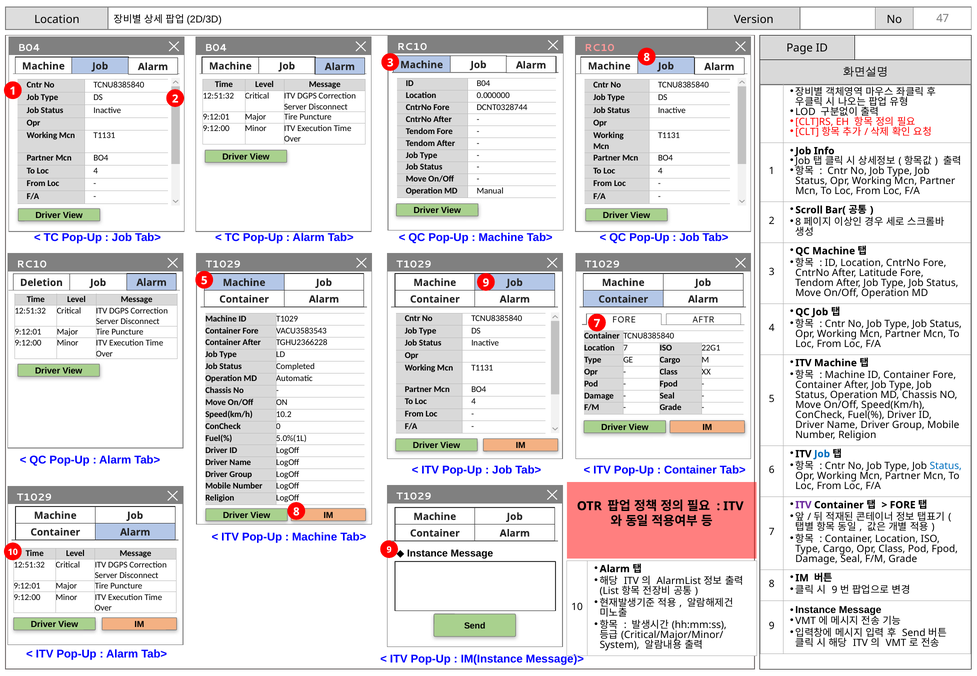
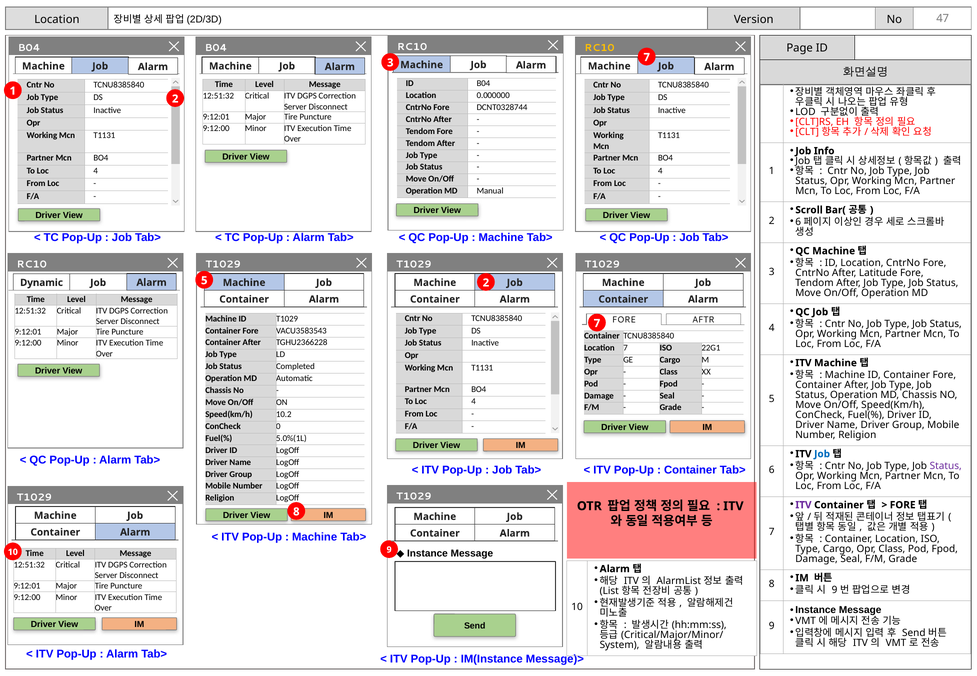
RC10 colour: pink -> yellow (600, 48)
3 8: 8 -> 7 (647, 57)
8: 8 -> 6 (798, 222)
5 9: 9 -> 2 (486, 283)
Deletion: Deletion -> Dynamic (41, 283)
Status colour: blue -> purple (946, 466)
